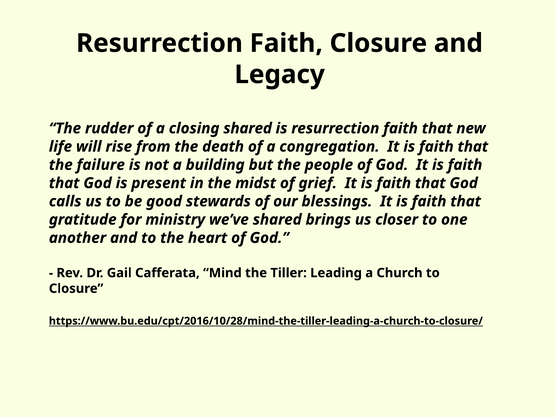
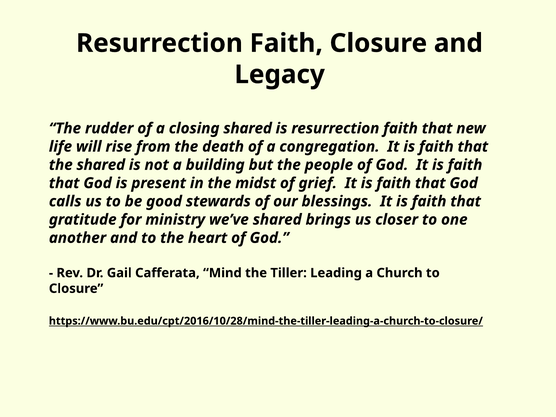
the failure: failure -> shared (101, 165)
